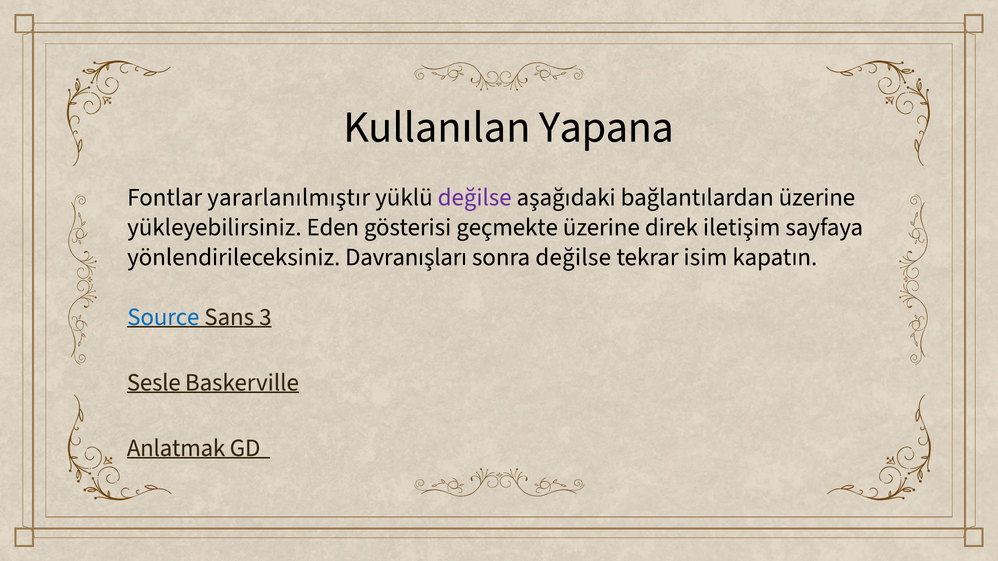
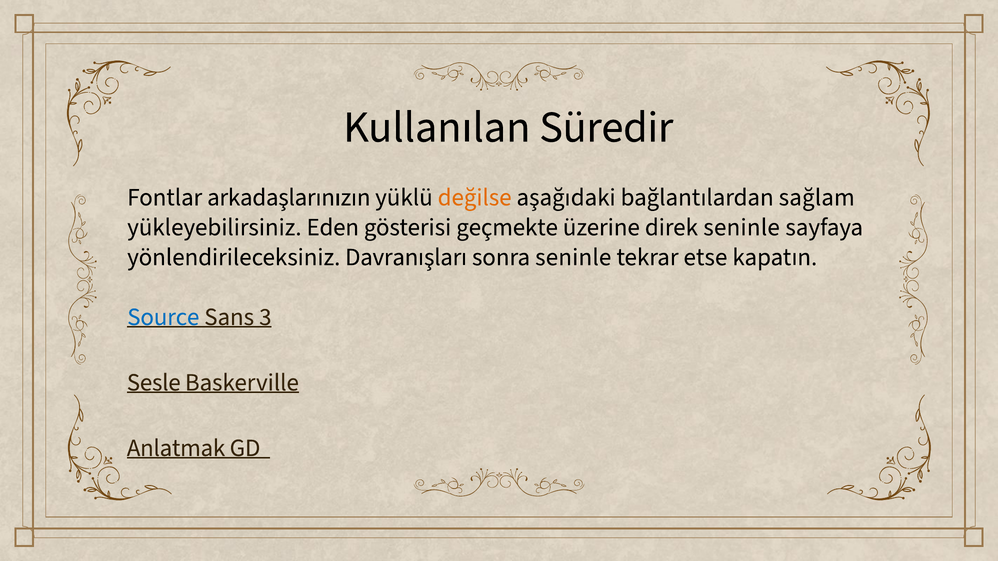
Yapana: Yapana -> Süredir (606, 127)
yararlanılmıştır: yararlanılmıştır -> arkadaşlarınızın (289, 197)
değilse colour: purple -> orange (475, 197)
bağlantılardan üzerine: üzerine -> sağlam (817, 197)
direk iletişim: iletişim -> seninle (742, 227)
sonra değilse: değilse -> seninle (573, 257)
isim: isim -> etse (705, 257)
